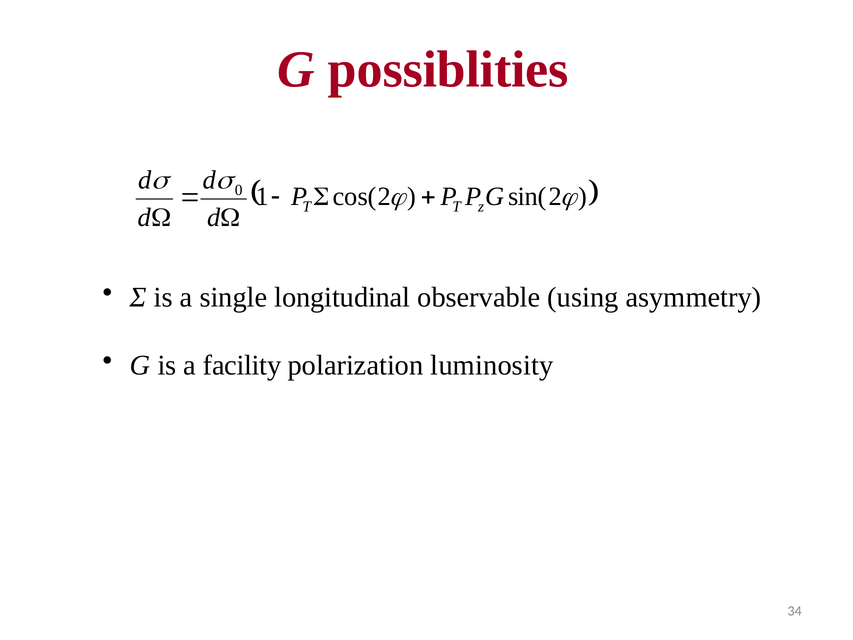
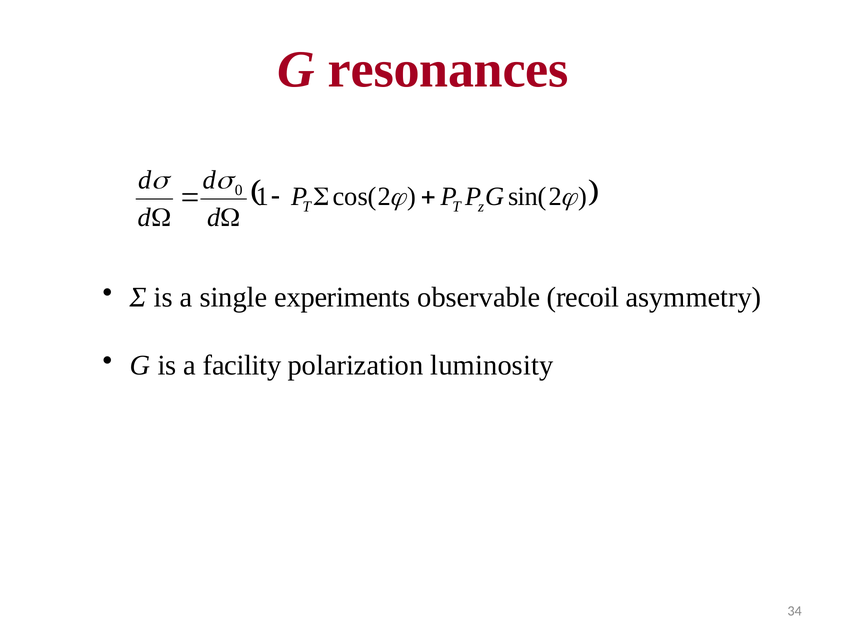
possiblities: possiblities -> resonances (448, 69)
longitudinal: longitudinal -> experiments (342, 297)
using: using -> recoil (583, 297)
